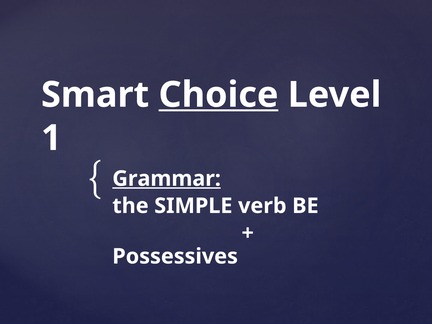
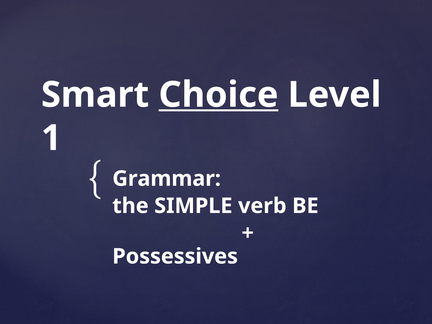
Grammar underline: present -> none (167, 179)
